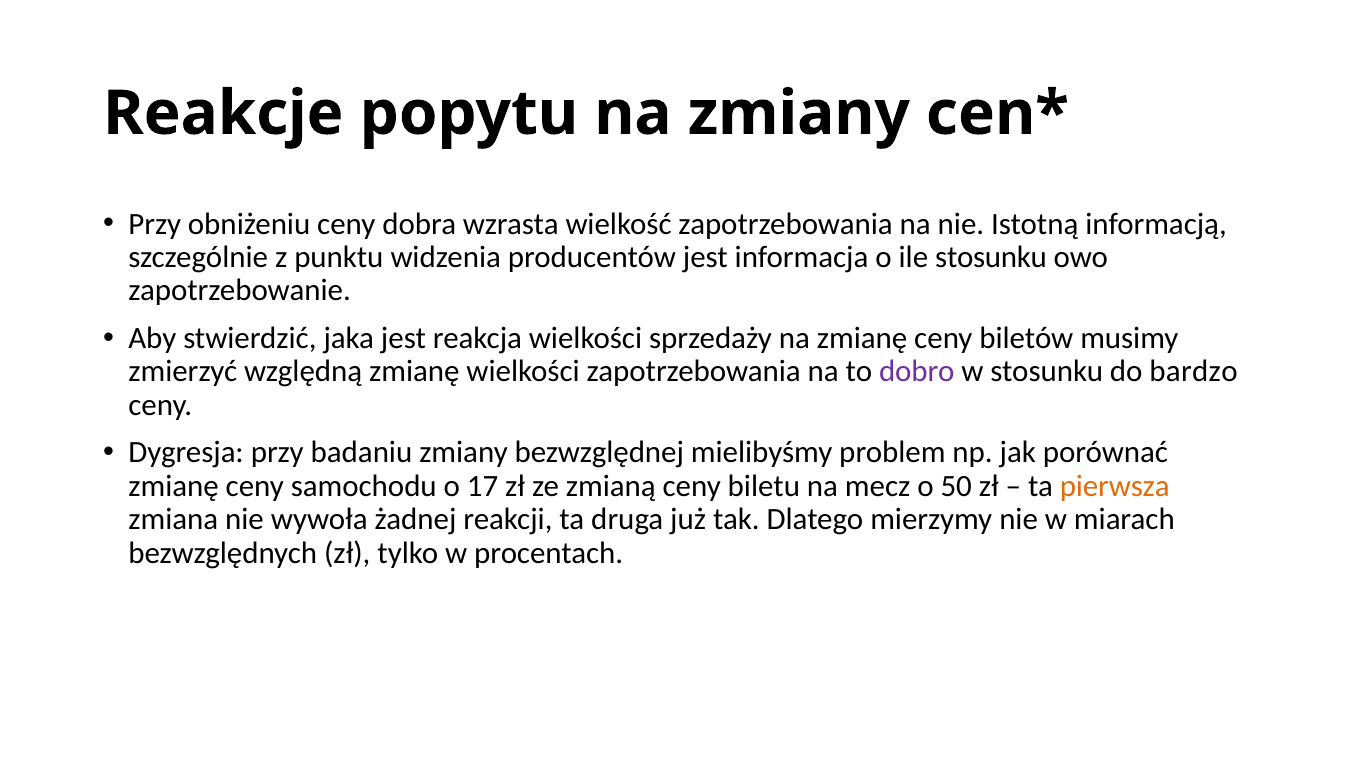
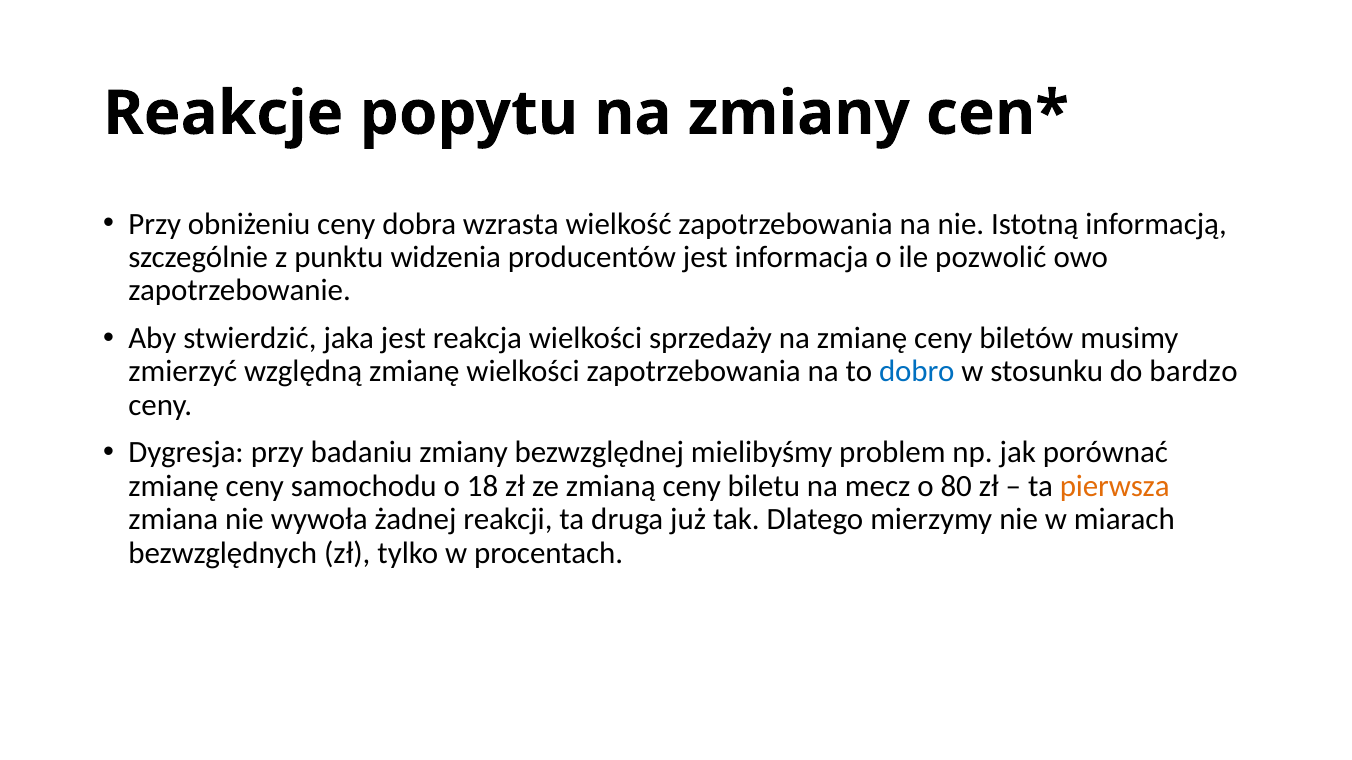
ile stosunku: stosunku -> pozwolić (991, 257)
dobro colour: purple -> blue (917, 372)
17: 17 -> 18 (483, 486)
50: 50 -> 80 (956, 486)
